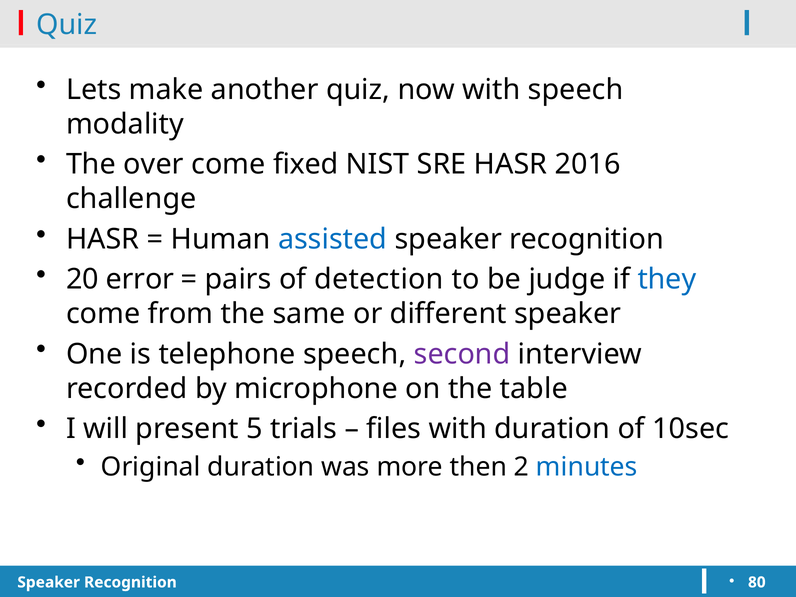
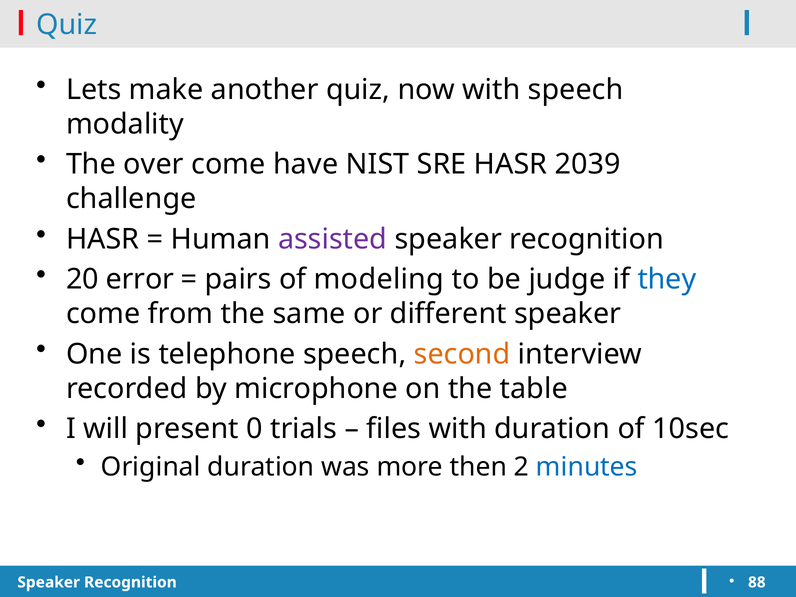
fixed: fixed -> have (306, 165)
2016: 2016 -> 2039 (588, 165)
assisted colour: blue -> purple (333, 239)
detection: detection -> modeling (379, 279)
second colour: purple -> orange (462, 354)
5: 5 -> 0 (255, 429)
80: 80 -> 88 (757, 582)
